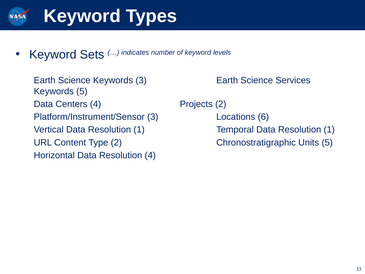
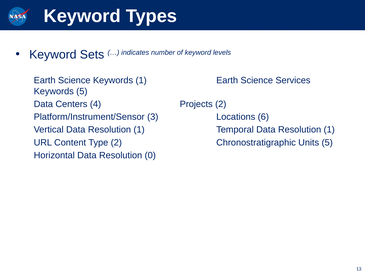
Keywords 3: 3 -> 1 (141, 80)
Resolution 4: 4 -> 0 (150, 155)
